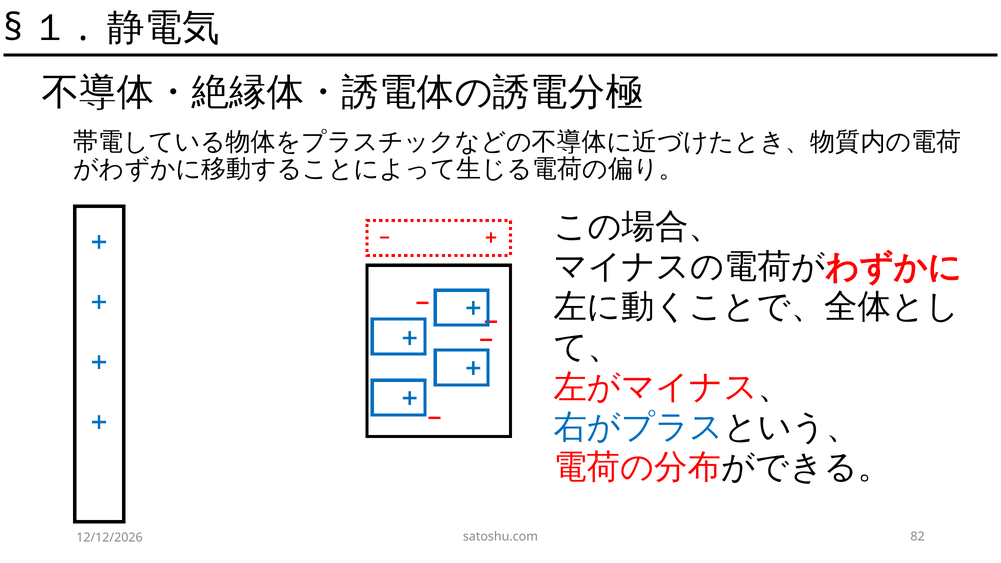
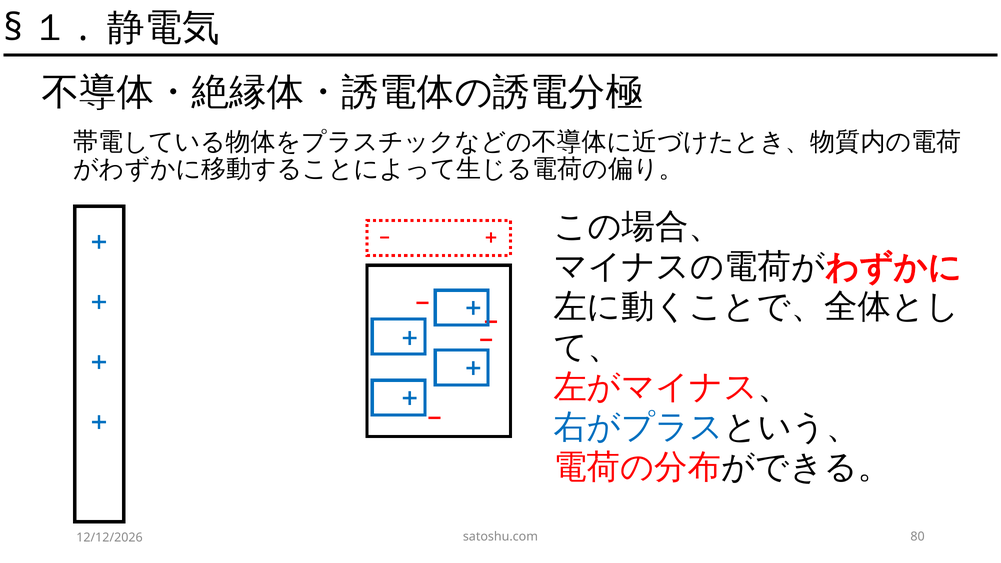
82: 82 -> 80 (918, 537)
